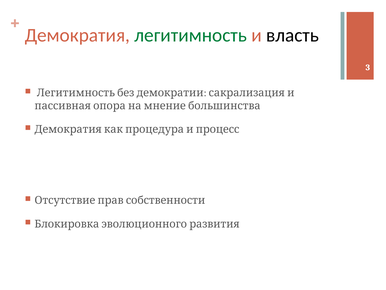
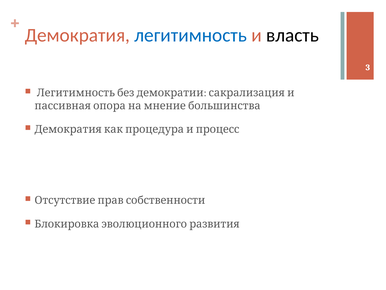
легитимность colour: green -> blue (191, 35)
